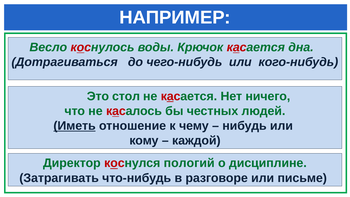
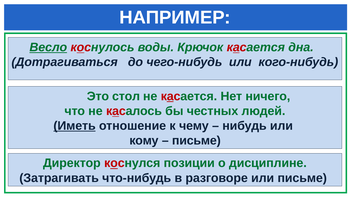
Весло underline: none -> present (48, 47)
каждой: каждой -> письме (196, 141)
пологий: пологий -> позиции (189, 163)
